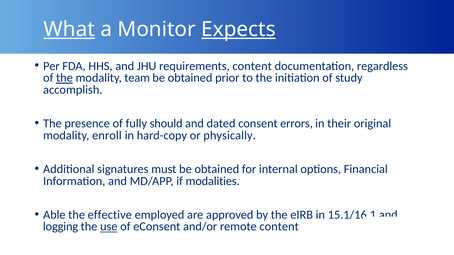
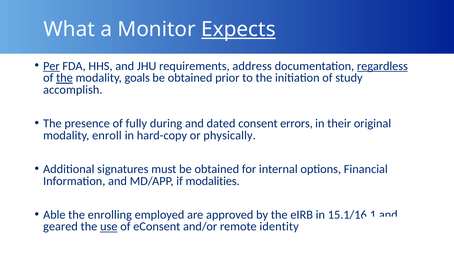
What underline: present -> none (69, 29)
Per underline: none -> present (51, 66)
requirements content: content -> address (252, 66)
regardless underline: none -> present (382, 66)
team: team -> goals (137, 78)
should: should -> during (166, 124)
effective: effective -> enrolling (110, 215)
logging: logging -> geared (60, 227)
remote content: content -> identity (279, 227)
